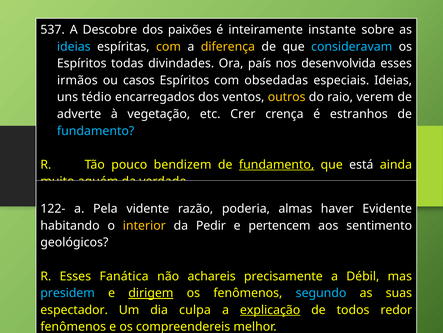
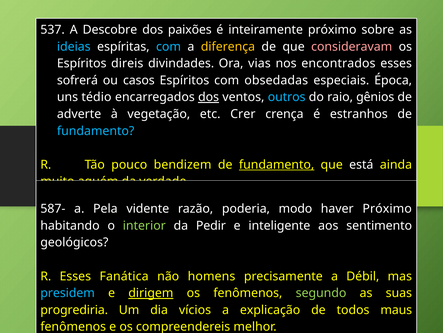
inteiramente instante: instante -> próximo (332, 30)
com colour: yellow -> light blue (169, 46)
consideravam colour: light blue -> pink (352, 46)
todas: todas -> direis (127, 63)
país: país -> vias (259, 63)
desenvolvida: desenvolvida -> encontrados (338, 63)
irmãos: irmãos -> sofrerá (77, 80)
especiais Ideias: Ideias -> Época (393, 80)
dos underline: none -> present (209, 97)
outros colour: yellow -> light blue (287, 97)
verem: verem -> gênios (375, 97)
122-: 122- -> 587- (53, 208)
almas: almas -> modo (295, 208)
haver Evidente: Evidente -> Próximo (387, 208)
interior colour: yellow -> light green (144, 225)
pertencem: pertencem -> inteligente (279, 225)
achareis: achareis -> homens (212, 276)
segundo colour: light blue -> light green (321, 293)
espectador: espectador -> progrediria (74, 309)
culpa: culpa -> vícios (195, 309)
explicação underline: present -> none (270, 309)
redor: redor -> maus (396, 309)
